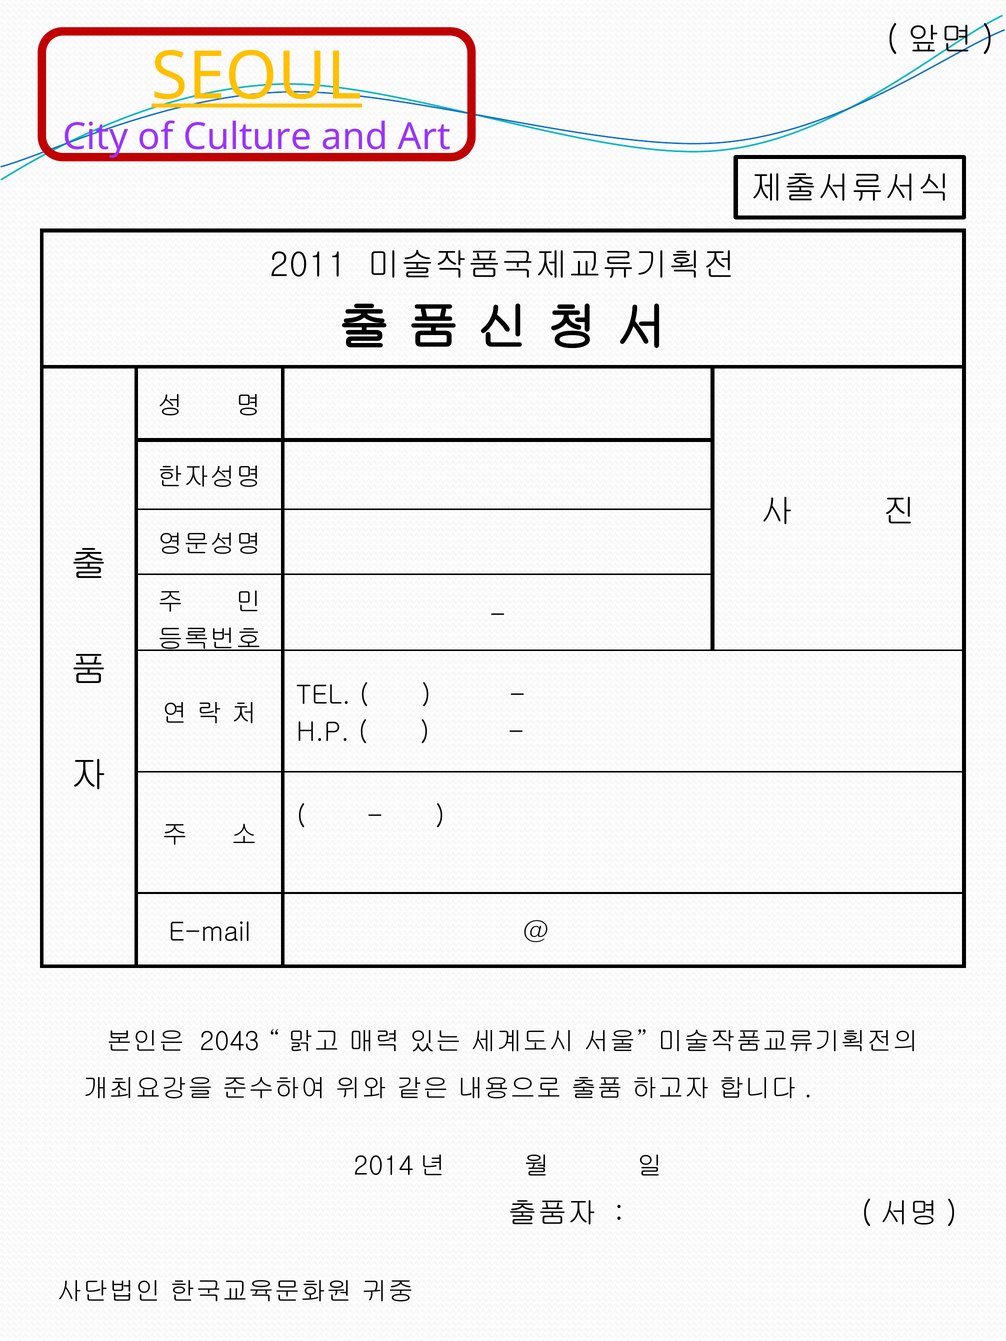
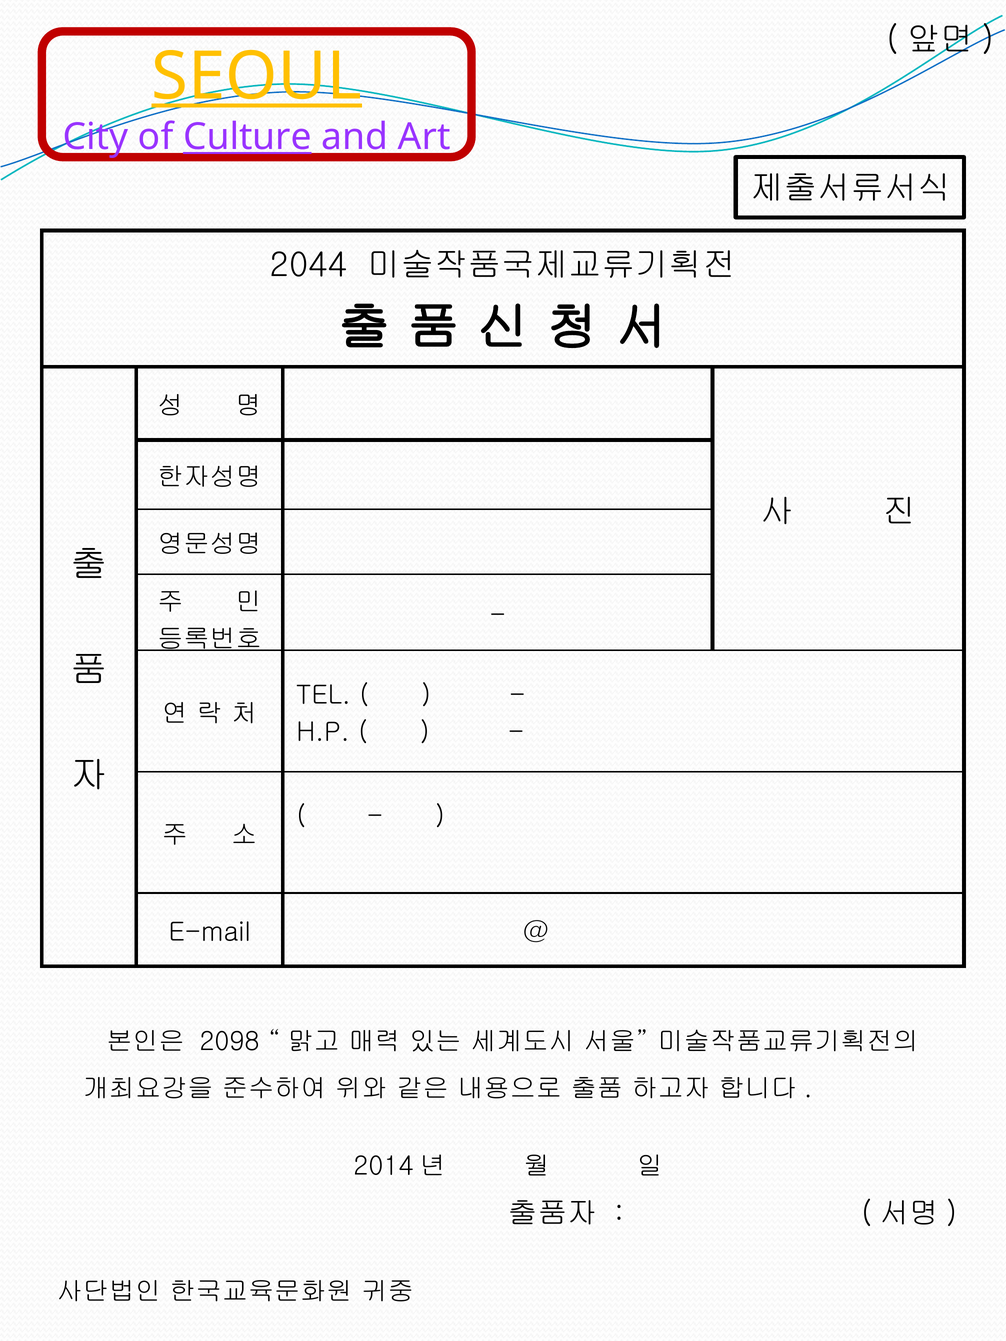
Culture underline: none -> present (247, 137)
2011: 2011 -> 2044 (308, 265)
2043: 2043 -> 2098 (229, 1042)
